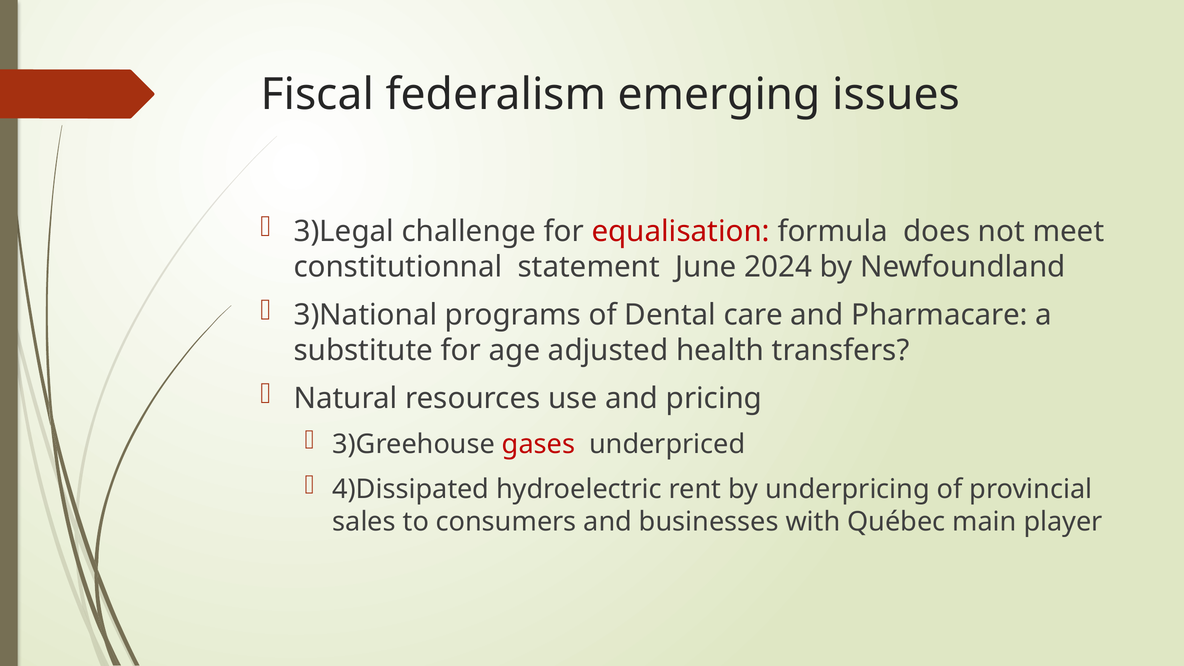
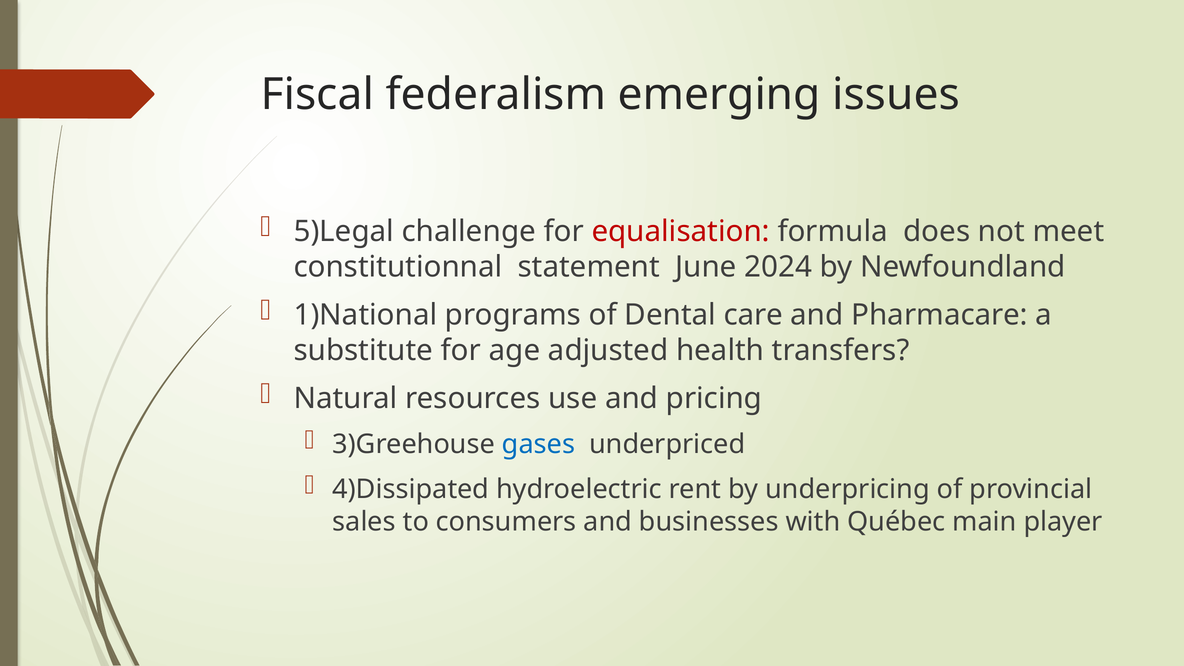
3)Legal: 3)Legal -> 5)Legal (344, 231)
3)National: 3)National -> 1)National (365, 315)
gases colour: red -> blue (538, 444)
